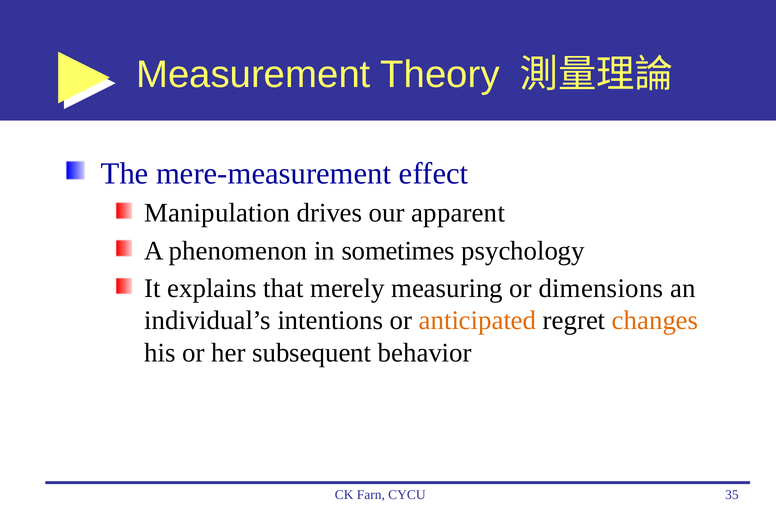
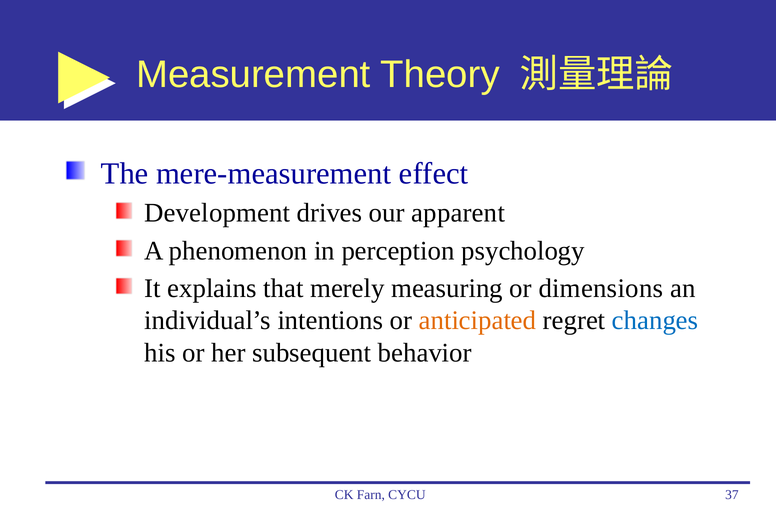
Manipulation: Manipulation -> Development (217, 213)
sometimes: sometimes -> perception (398, 251)
changes colour: orange -> blue (655, 321)
35: 35 -> 37 (732, 495)
